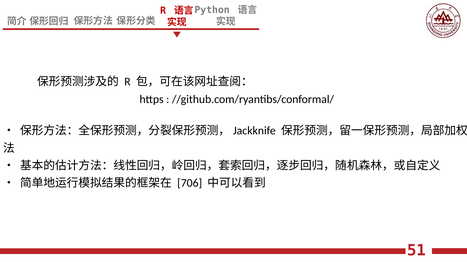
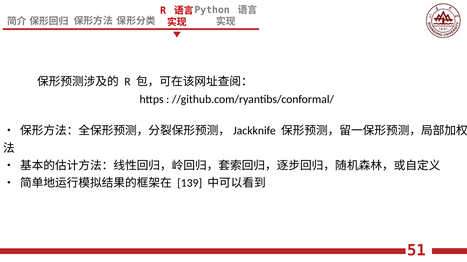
706: 706 -> 139 (190, 184)
